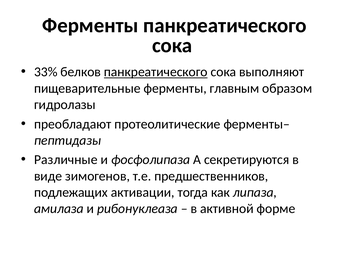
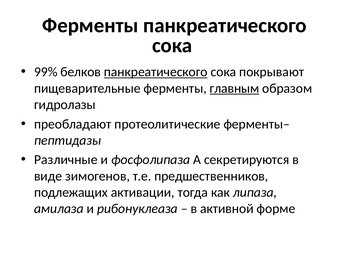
33%: 33% -> 99% (46, 72)
выполняют: выполняют -> покрывают (272, 72)
главным underline: none -> present (235, 88)
